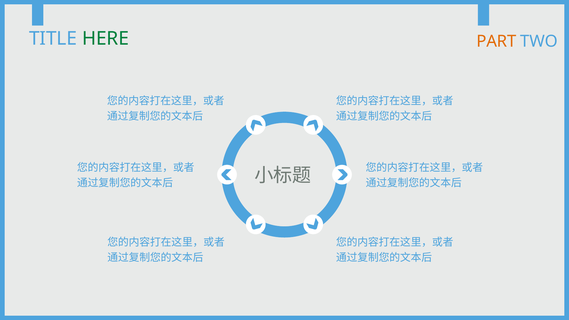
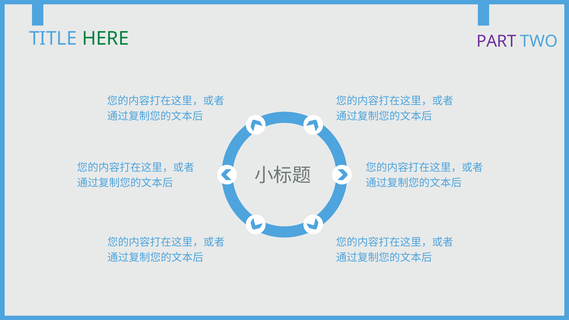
PART colour: orange -> purple (496, 41)
